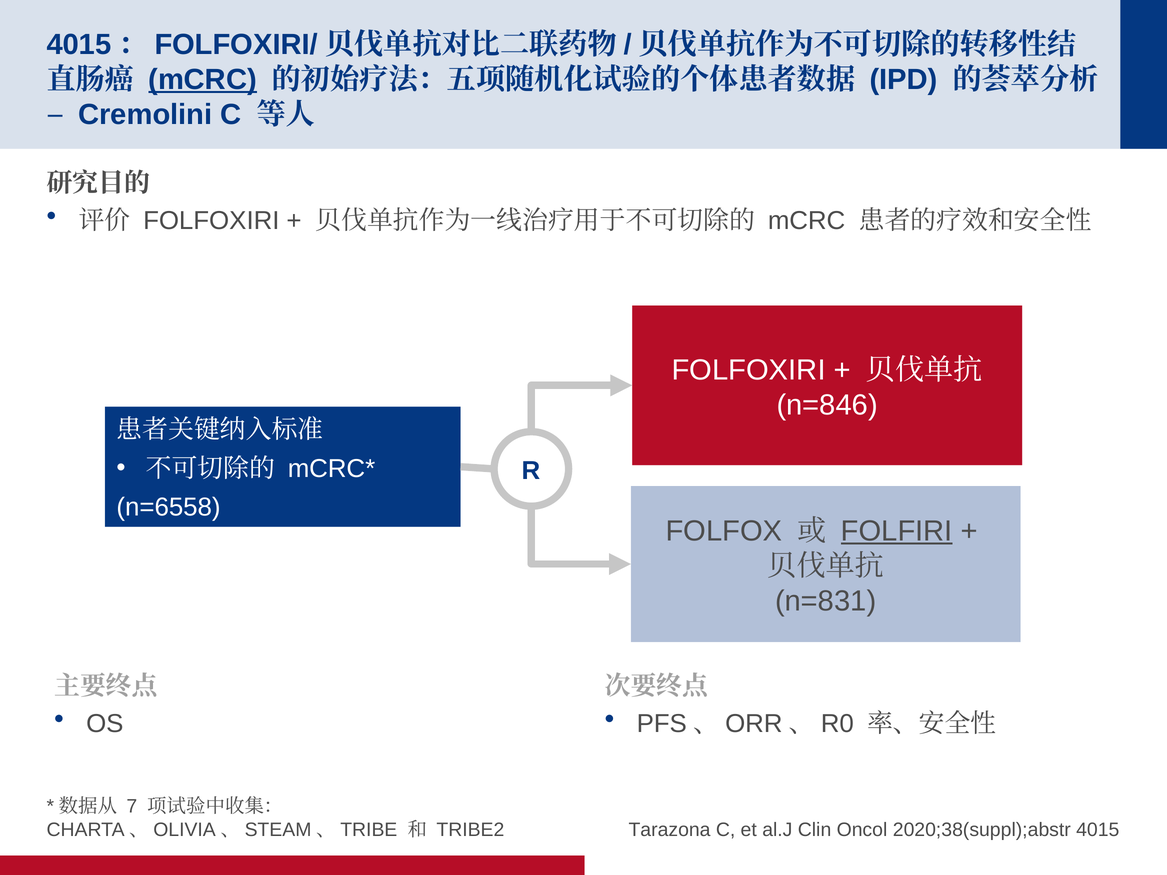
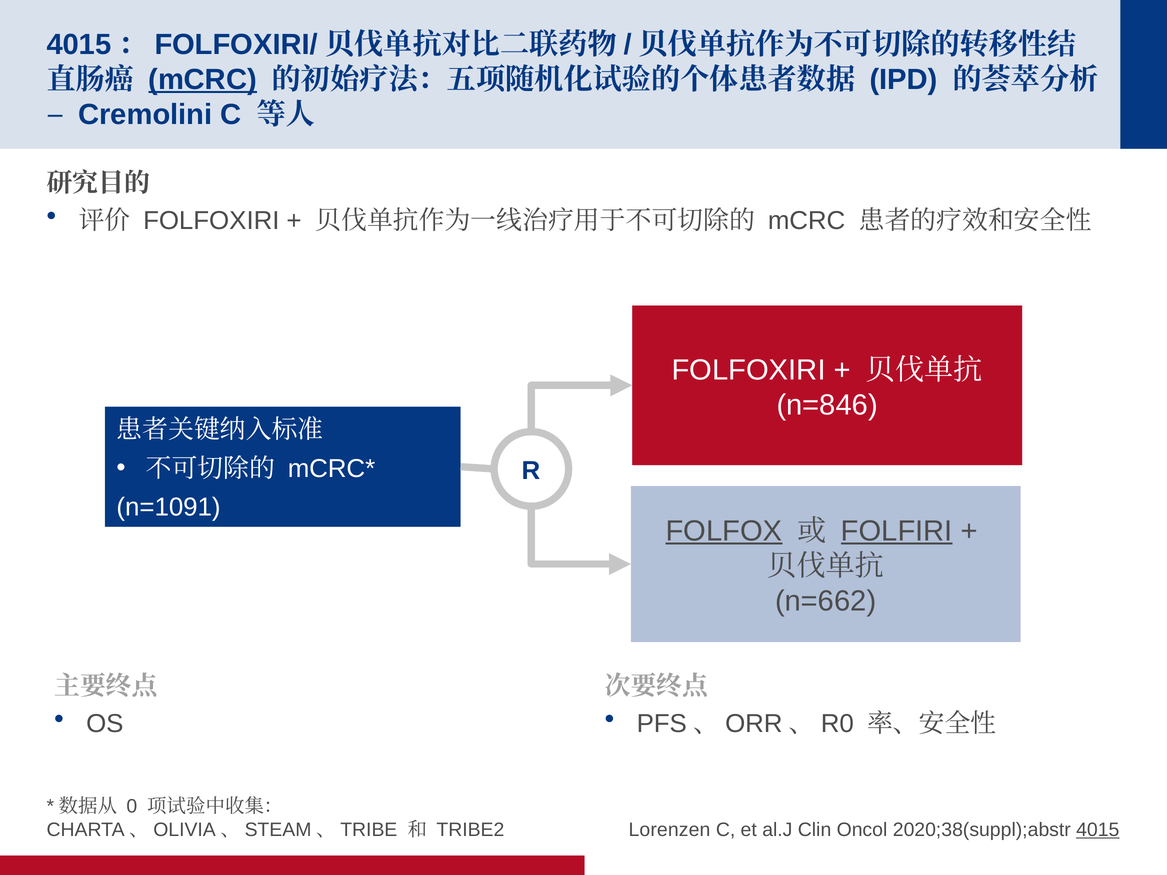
n=6558: n=6558 -> n=1091 (169, 508)
FOLFOX underline: none -> present (724, 531)
n=831: n=831 -> n=662 (826, 601)
7: 7 -> 0 (132, 806)
Tarazona: Tarazona -> Lorenzen (669, 830)
4015 underline: none -> present (1098, 830)
